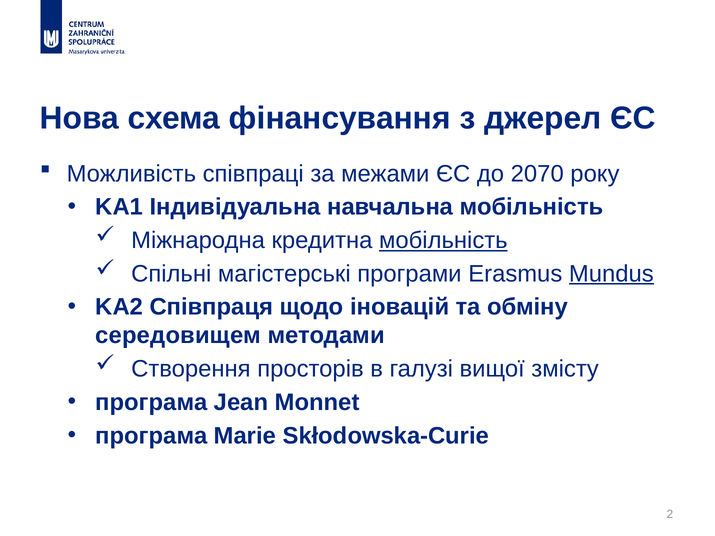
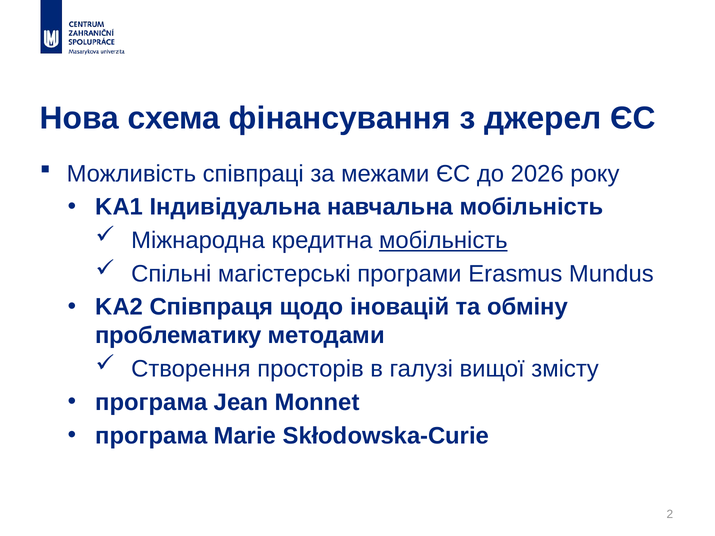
2070: 2070 -> 2026 (537, 174)
Mundus underline: present -> none (611, 274)
середовищем: середовищем -> проблематику (178, 336)
